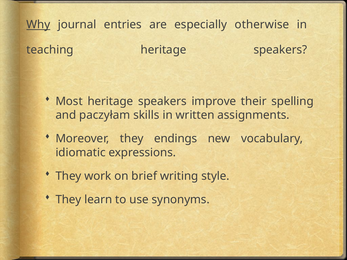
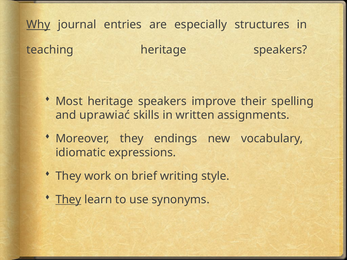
otherwise: otherwise -> structures (262, 25)
paczyłam: paczyłam -> uprawiać (105, 115)
They underline: none -> present (68, 200)
